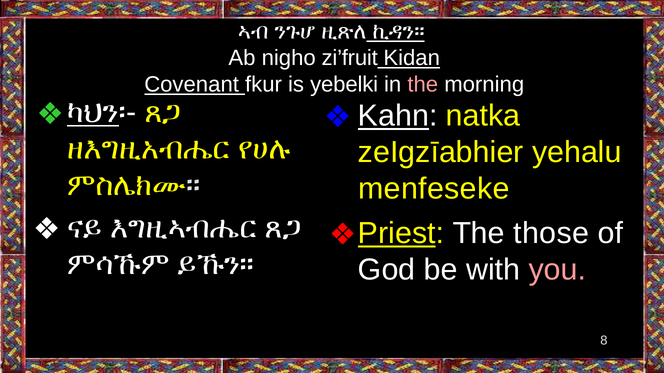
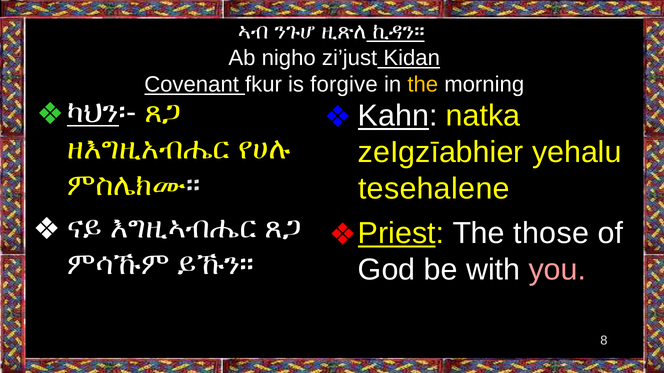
zi’fruit: zi’fruit -> zi’just (350, 58)
yebelki: yebelki -> forgive (344, 85)
the colour: pink -> yellow (423, 85)
menfeseke: menfeseke -> tesehalene (434, 189)
